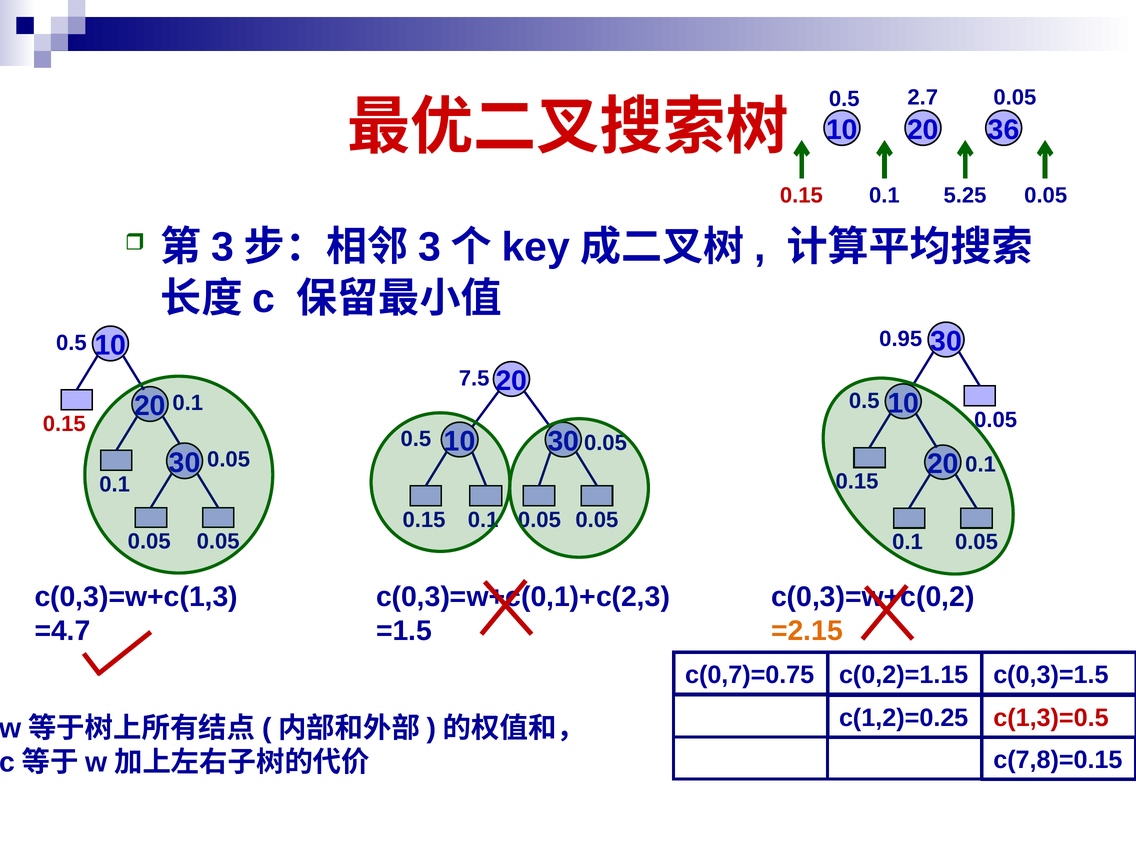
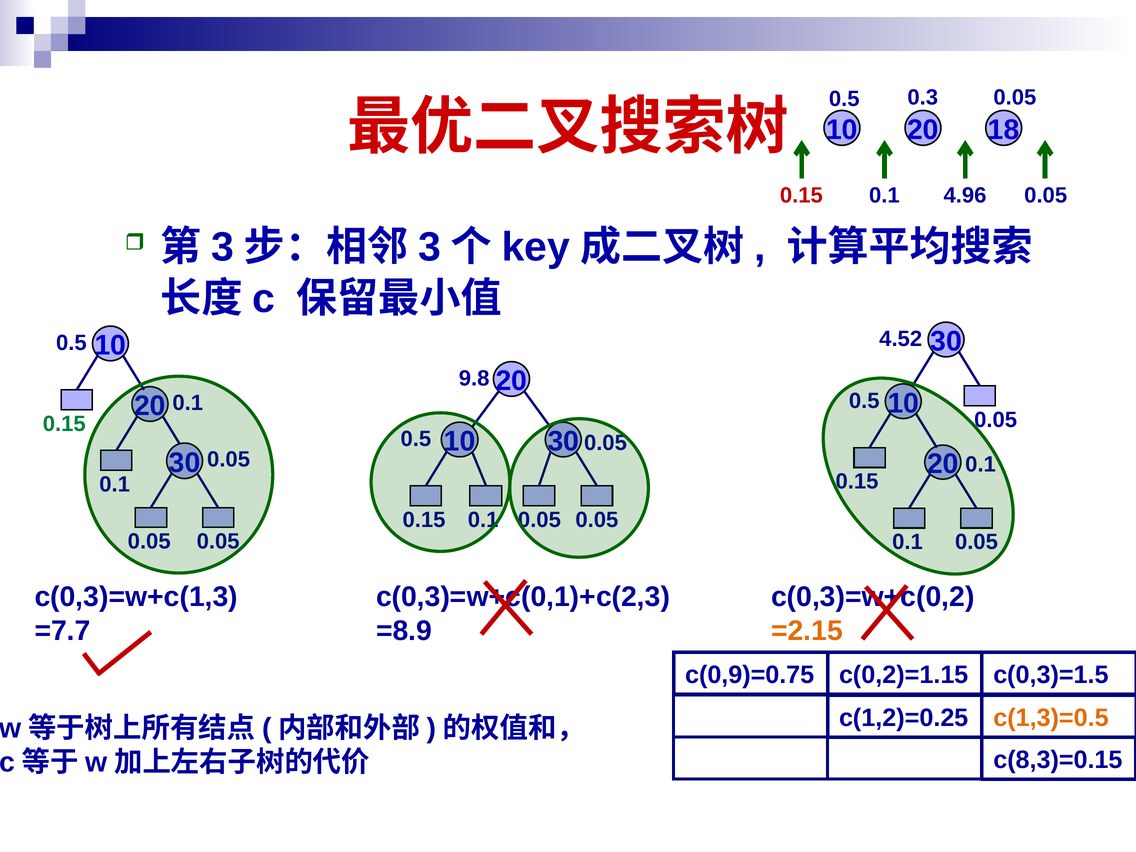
2.7: 2.7 -> 0.3 (923, 97)
36: 36 -> 18 (1004, 130)
5.25: 5.25 -> 4.96 (965, 195)
0.95: 0.95 -> 4.52 (901, 339)
7.5: 7.5 -> 9.8 (474, 379)
0.15 colour: red -> green (64, 424)
=1.5: =1.5 -> =8.9 (404, 631)
=4.7: =4.7 -> =7.7 (63, 631)
c(0,7)=0.75: c(0,7)=0.75 -> c(0,9)=0.75 (750, 675)
c(1,3)=0.5 colour: red -> orange (1051, 718)
c(7,8)=0.15: c(7,8)=0.15 -> c(8,3)=0.15 (1058, 760)
